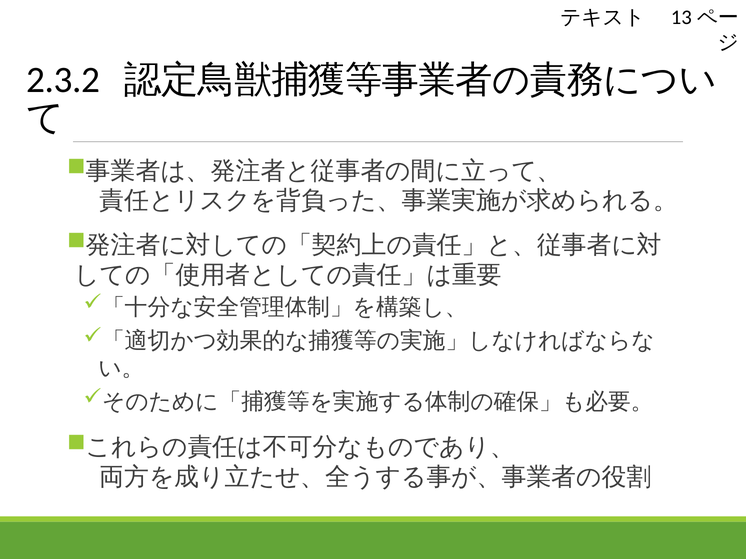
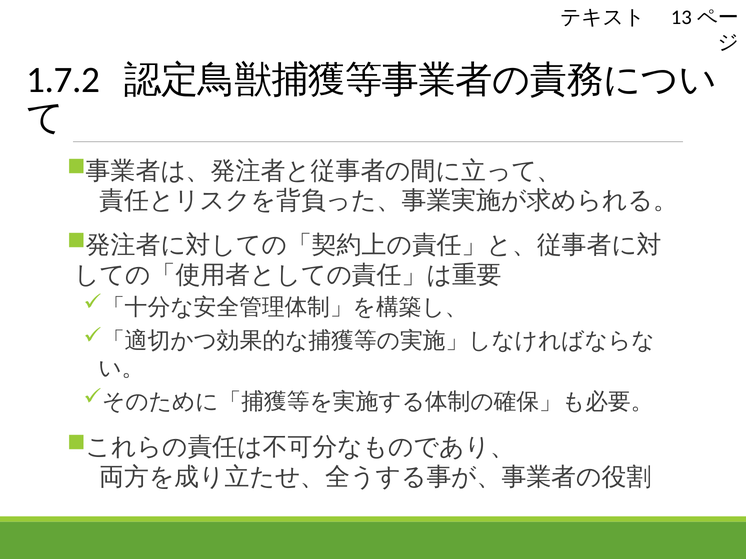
2.3.2: 2.3.2 -> 1.7.2 (63, 80)
